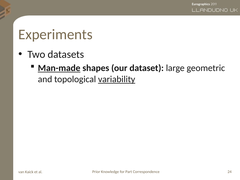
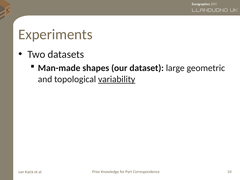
Man-made underline: present -> none (59, 68)
